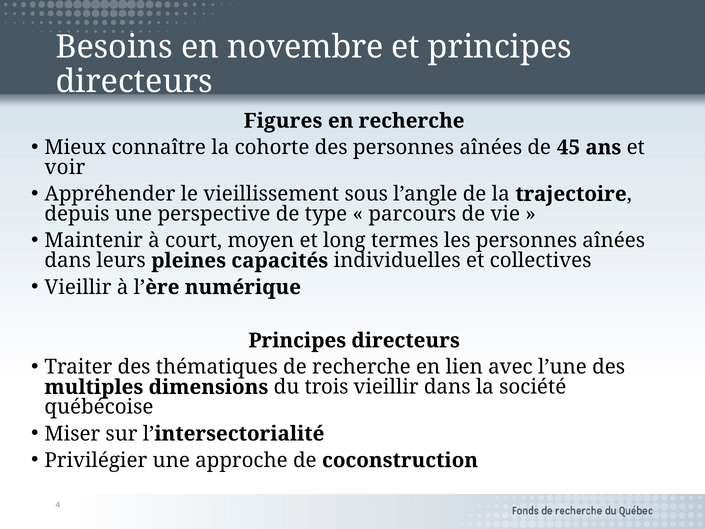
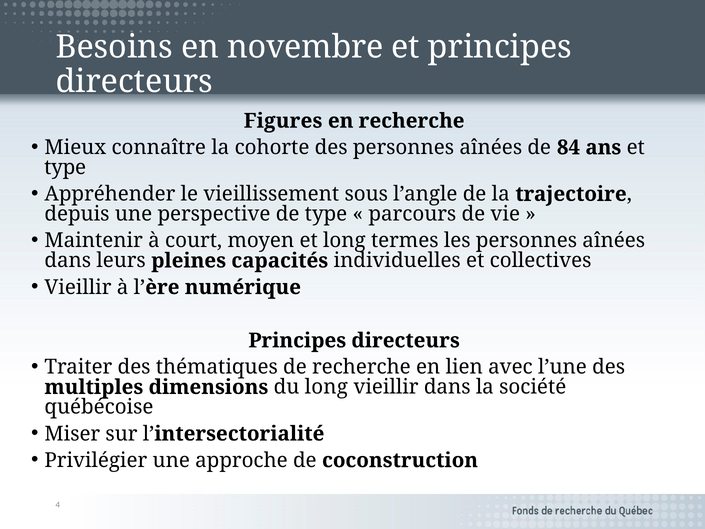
45: 45 -> 84 (568, 147)
voir: voir -> type (65, 167)
du trois: trois -> long (326, 387)
